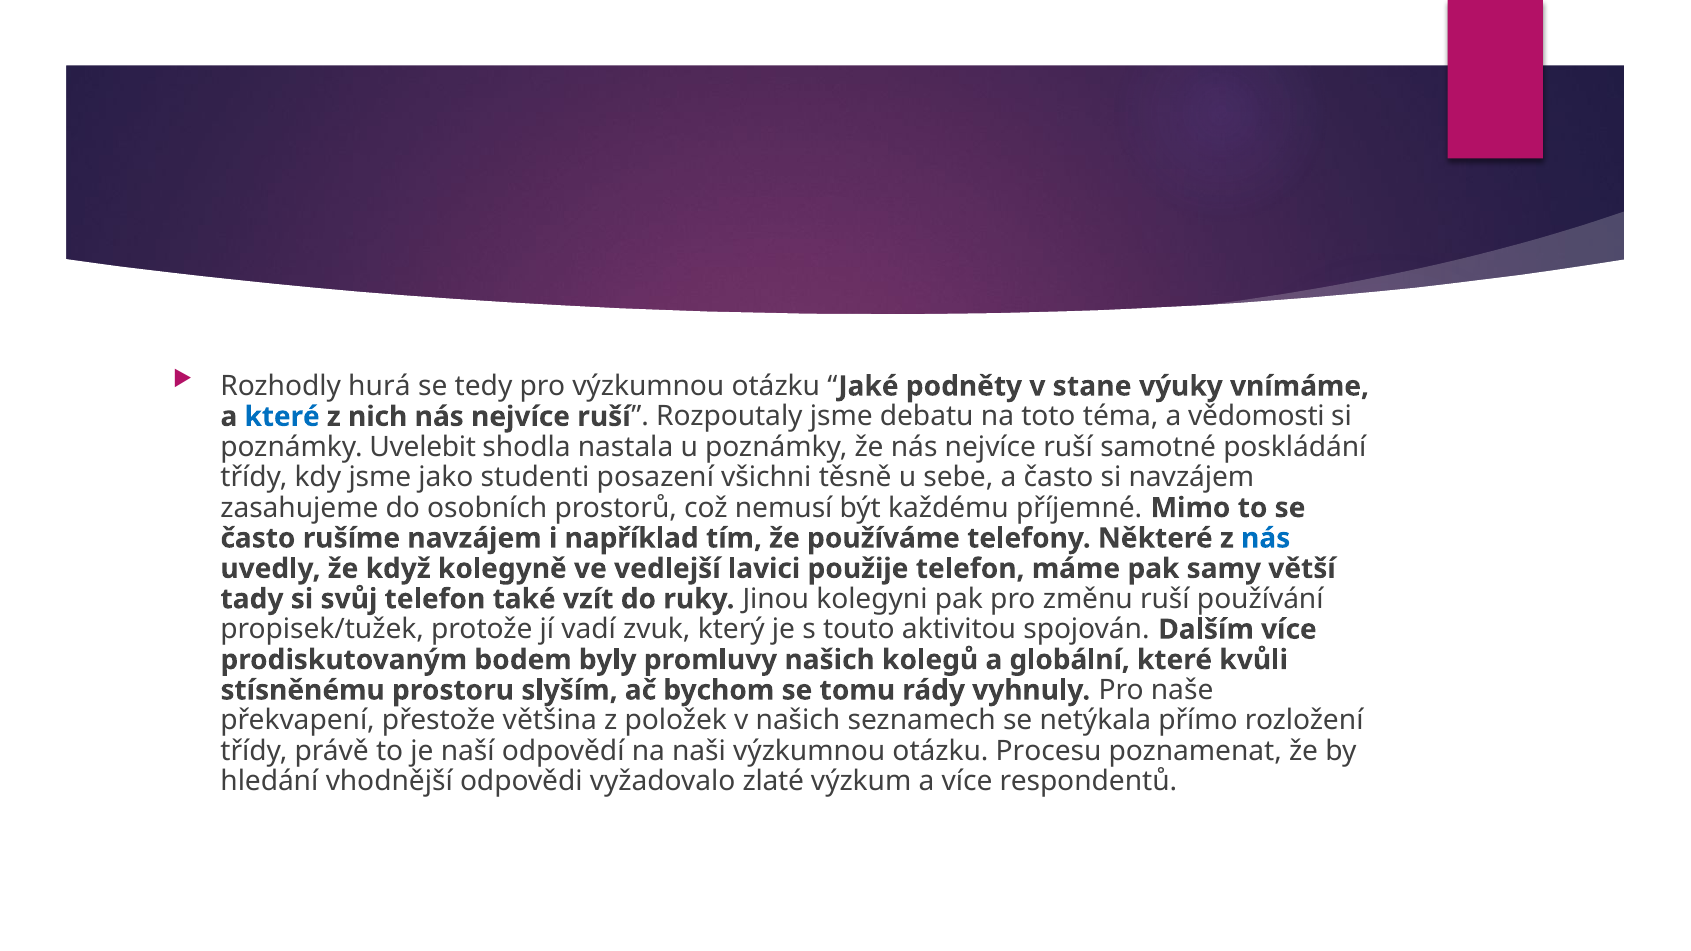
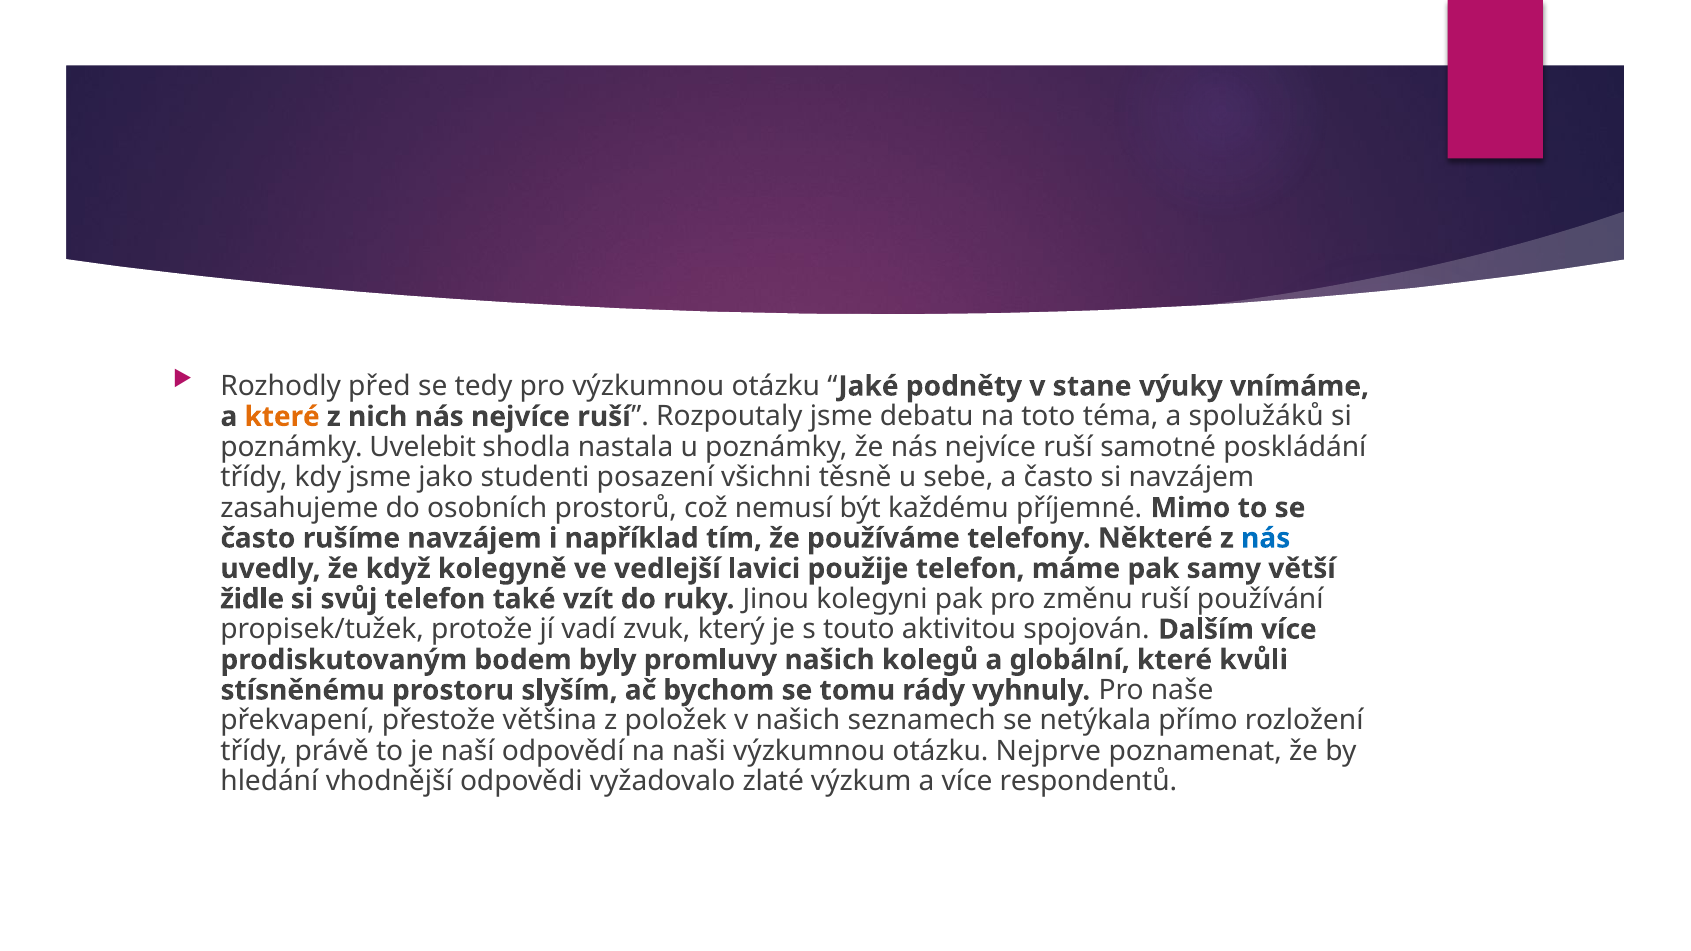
hurá: hurá -> před (379, 386)
které colour: blue -> orange (282, 417)
vědomosti: vědomosti -> spolužáků (1256, 417)
tady: tady -> židle (252, 599)
Procesu: Procesu -> Nejprve (1048, 751)
